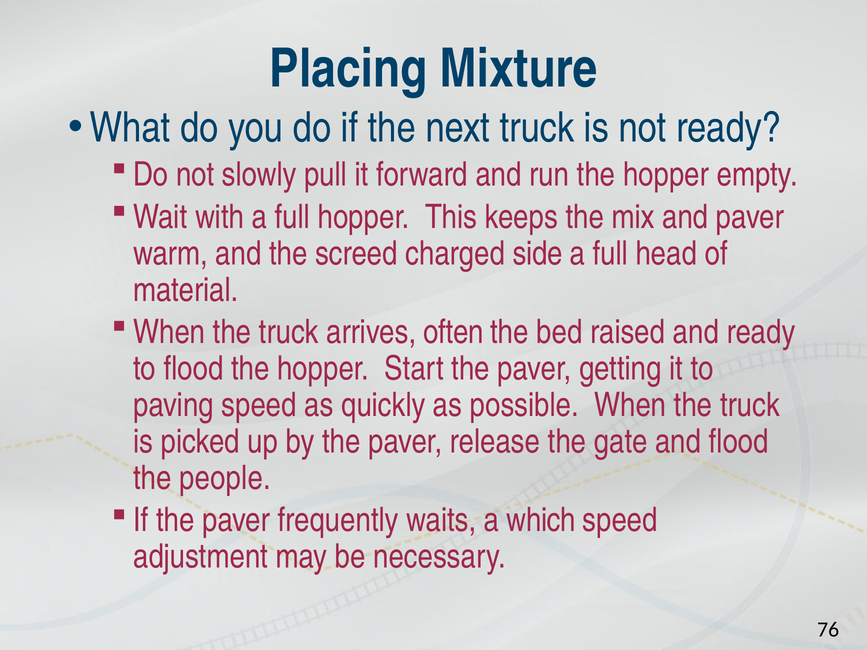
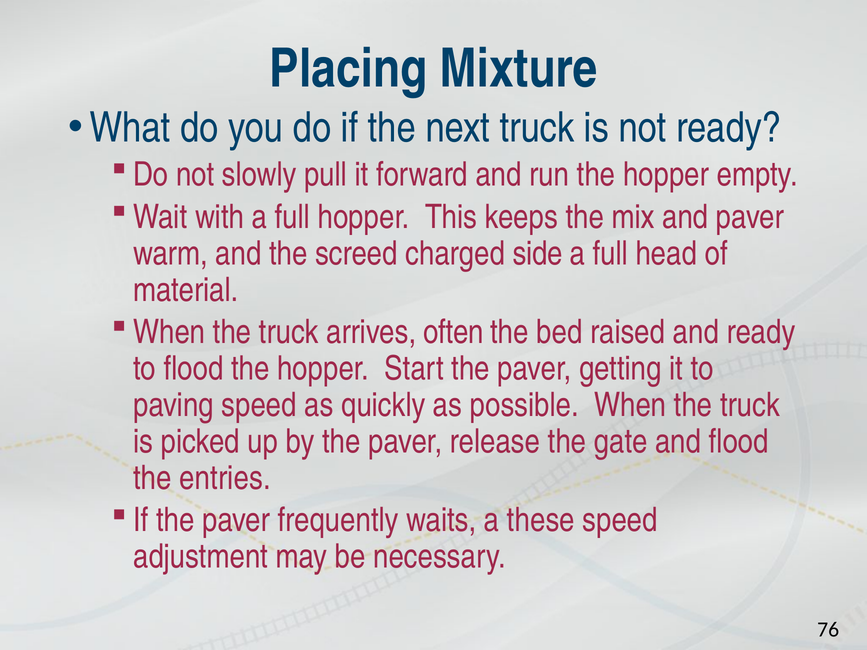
people: people -> entries (225, 478)
which: which -> these (541, 521)
